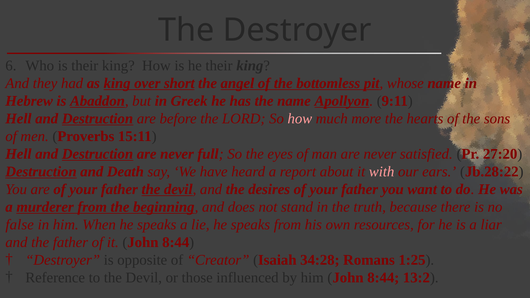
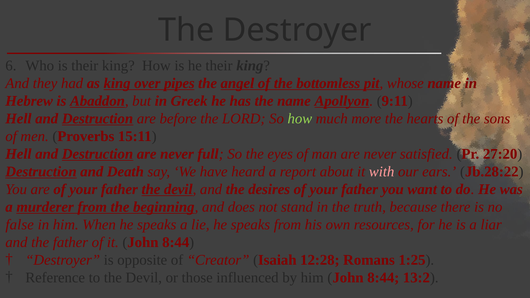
short: short -> pipes (179, 83)
how colour: pink -> light green (300, 119)
34:28: 34:28 -> 12:28 (320, 260)
